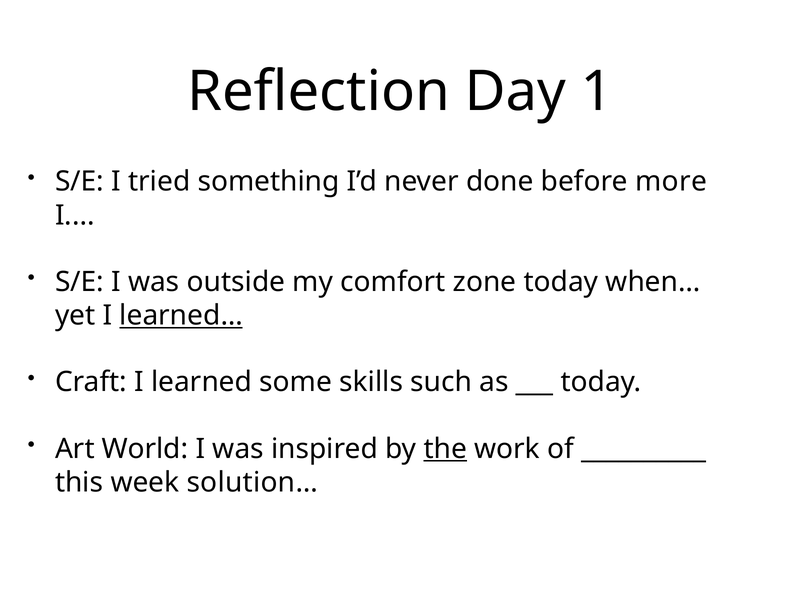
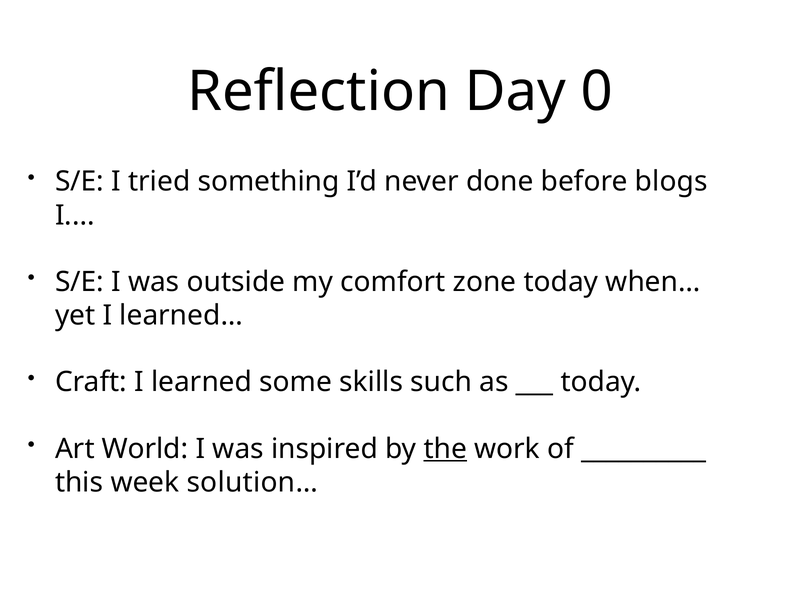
1: 1 -> 0 (597, 91)
more: more -> blogs (671, 182)
learned… underline: present -> none (181, 316)
